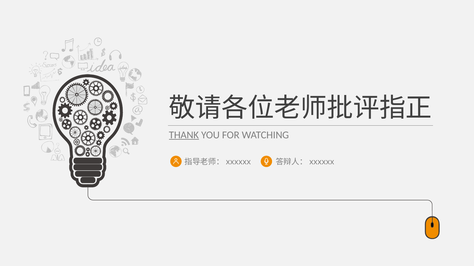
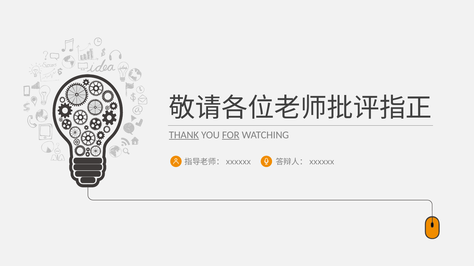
FOR underline: none -> present (231, 135)
